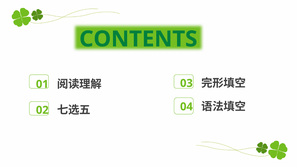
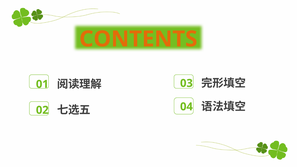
CONTENTS colour: green -> orange (138, 39)
